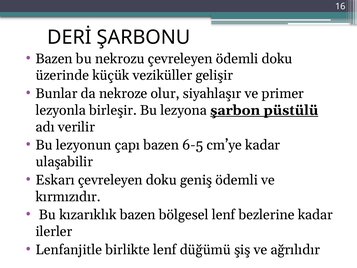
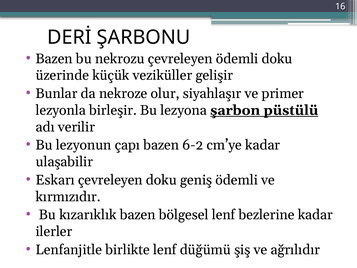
6-5: 6-5 -> 6-2 (193, 145)
